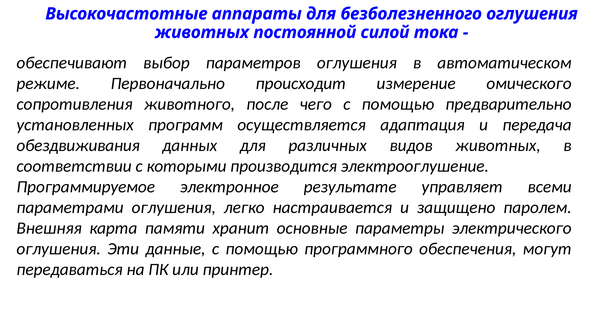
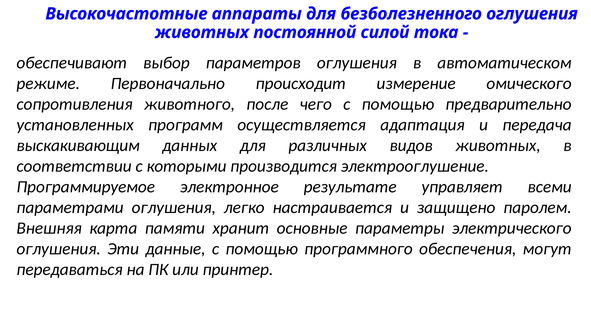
обездвиживания: обездвиживания -> выскакивающим (78, 146)
